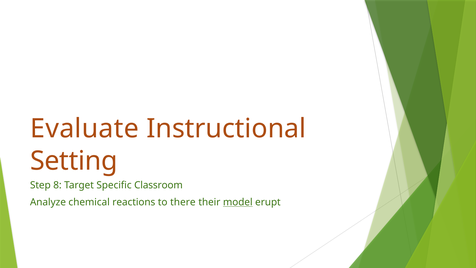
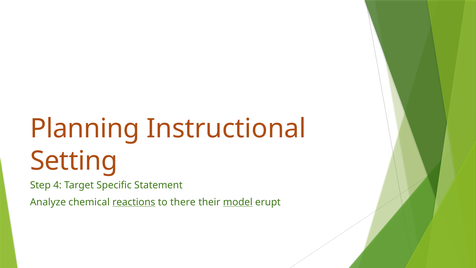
Evaluate: Evaluate -> Planning (85, 129)
8: 8 -> 4 (57, 185)
Classroom: Classroom -> Statement (158, 185)
reactions underline: none -> present (134, 202)
